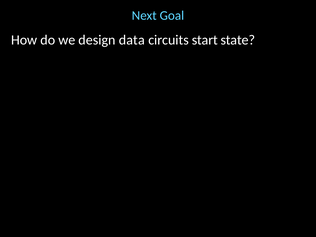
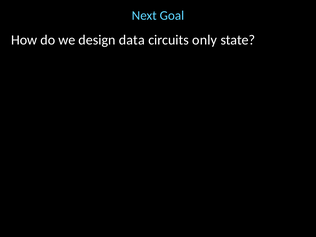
start: start -> only (205, 40)
